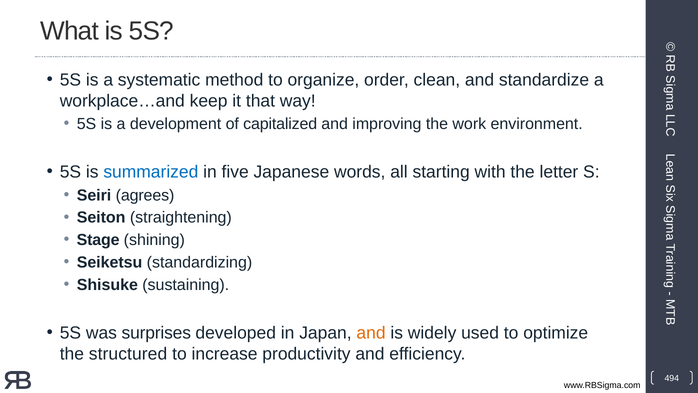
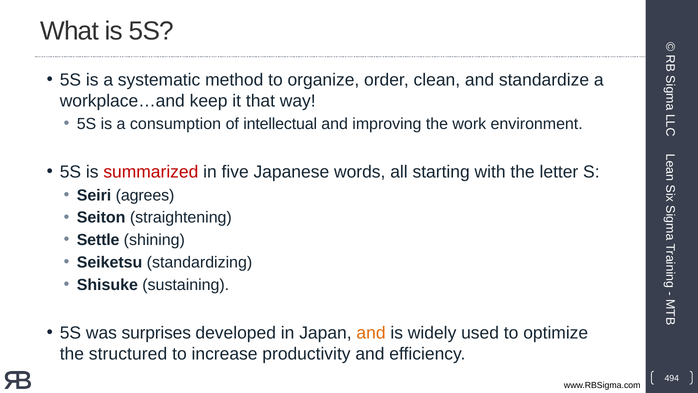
development: development -> consumption (176, 124)
capitalized: capitalized -> intellectual (280, 124)
summarized colour: blue -> red (151, 172)
Stage: Stage -> Settle (98, 240)
